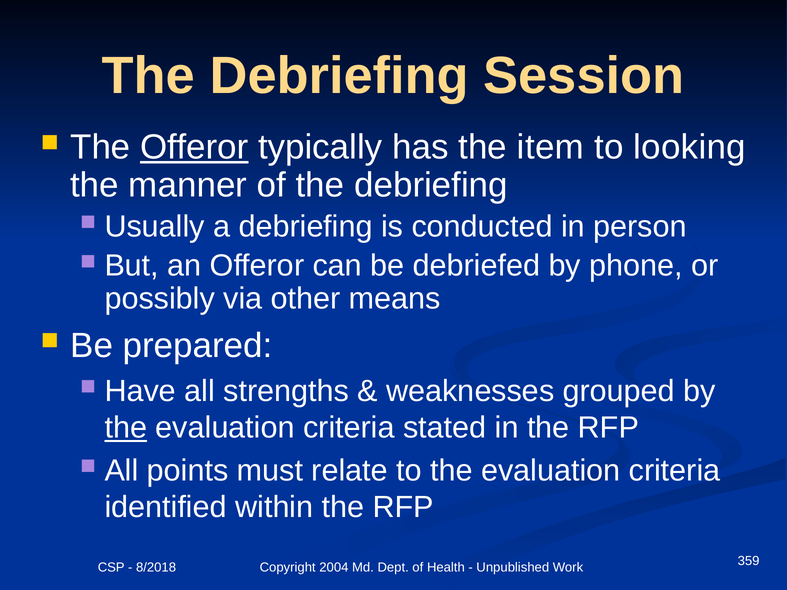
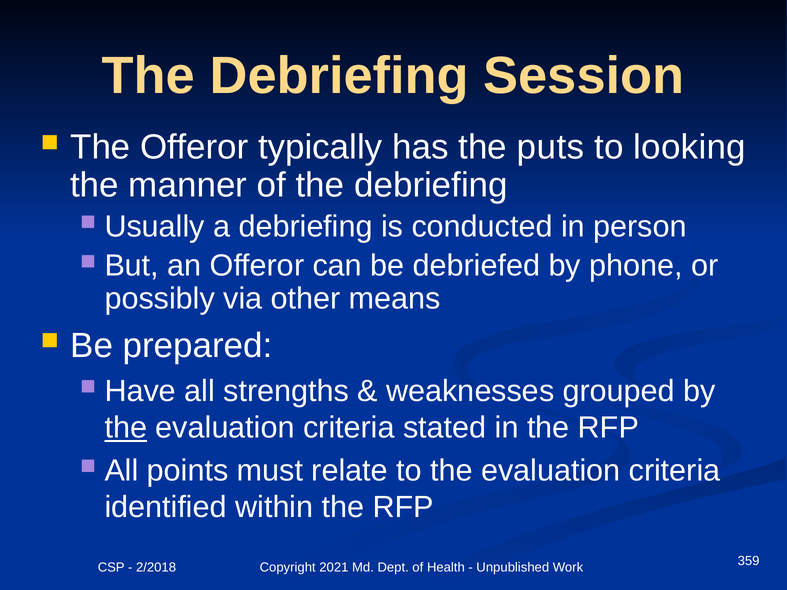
Offeror underline: present -> none (194, 147)
item: item -> puts (551, 147)
8/2018: 8/2018 -> 2/2018 (156, 568)
2004: 2004 -> 2021 (334, 568)
